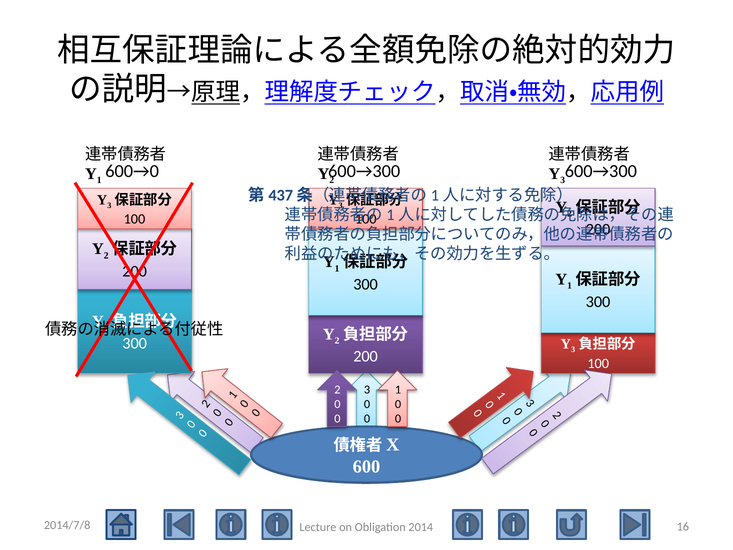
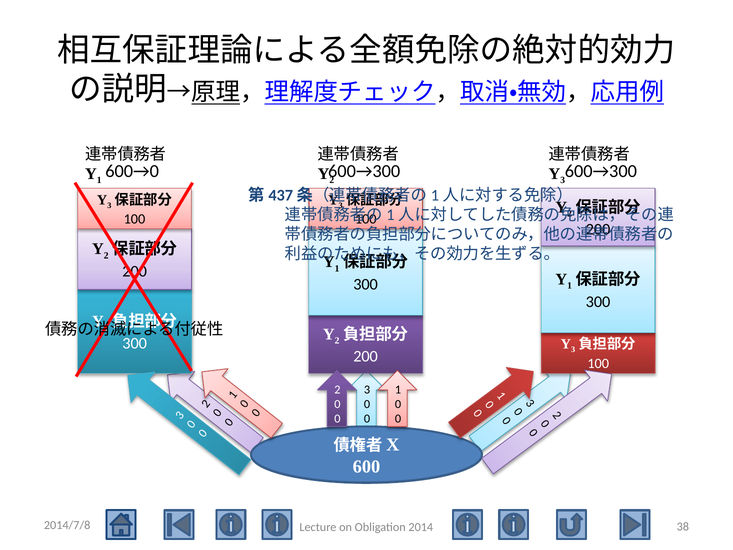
16: 16 -> 38 (683, 526)
